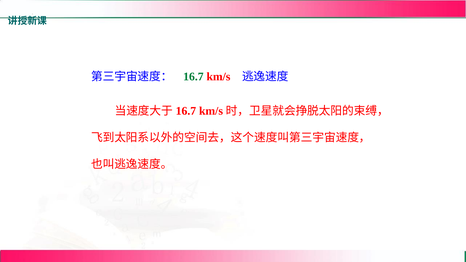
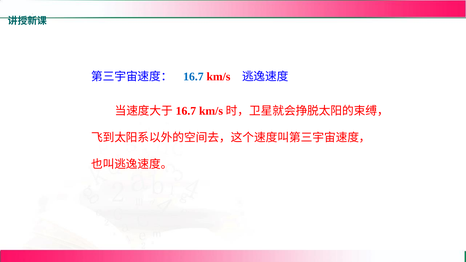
16.7 colour: green -> blue (193, 77)
